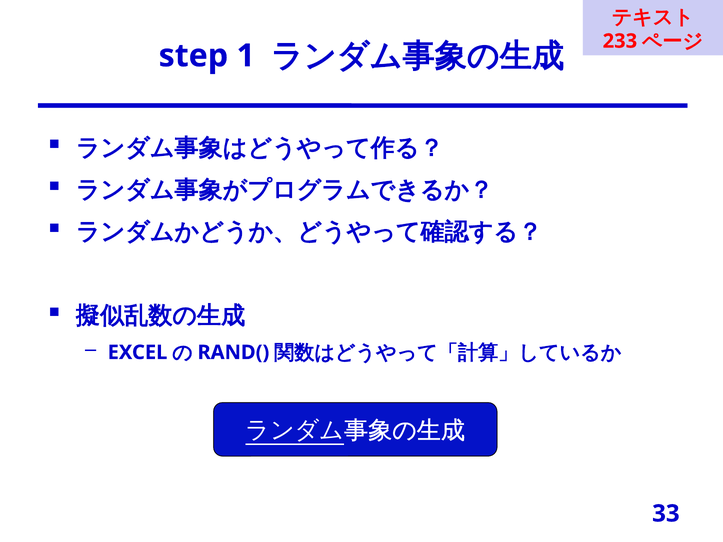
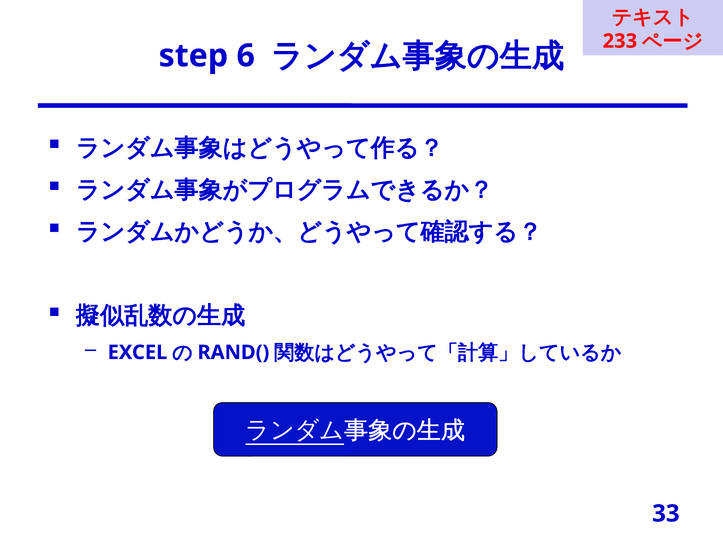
1: 1 -> 6 (246, 56)
